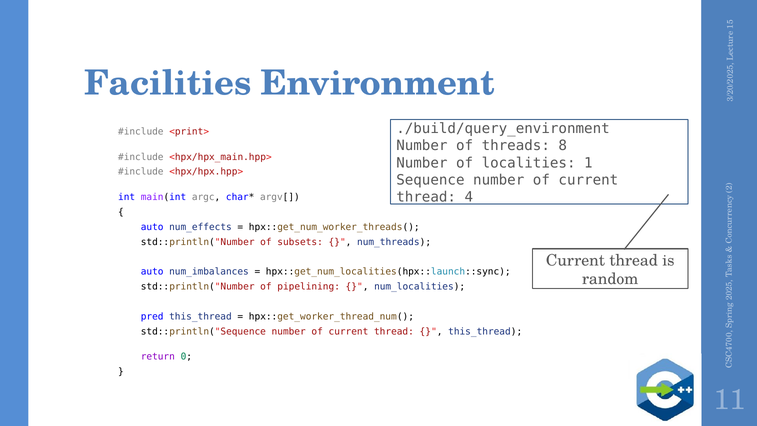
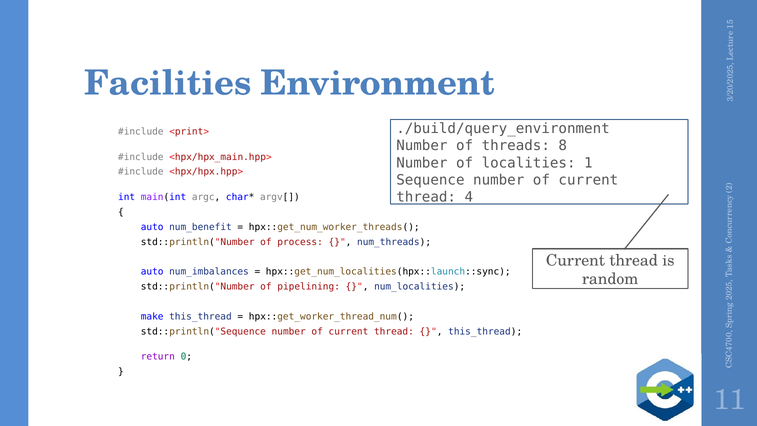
num_effects: num_effects -> num_benefit (200, 227)
subsets: subsets -> process (300, 242)
pred: pred -> make (152, 317)
